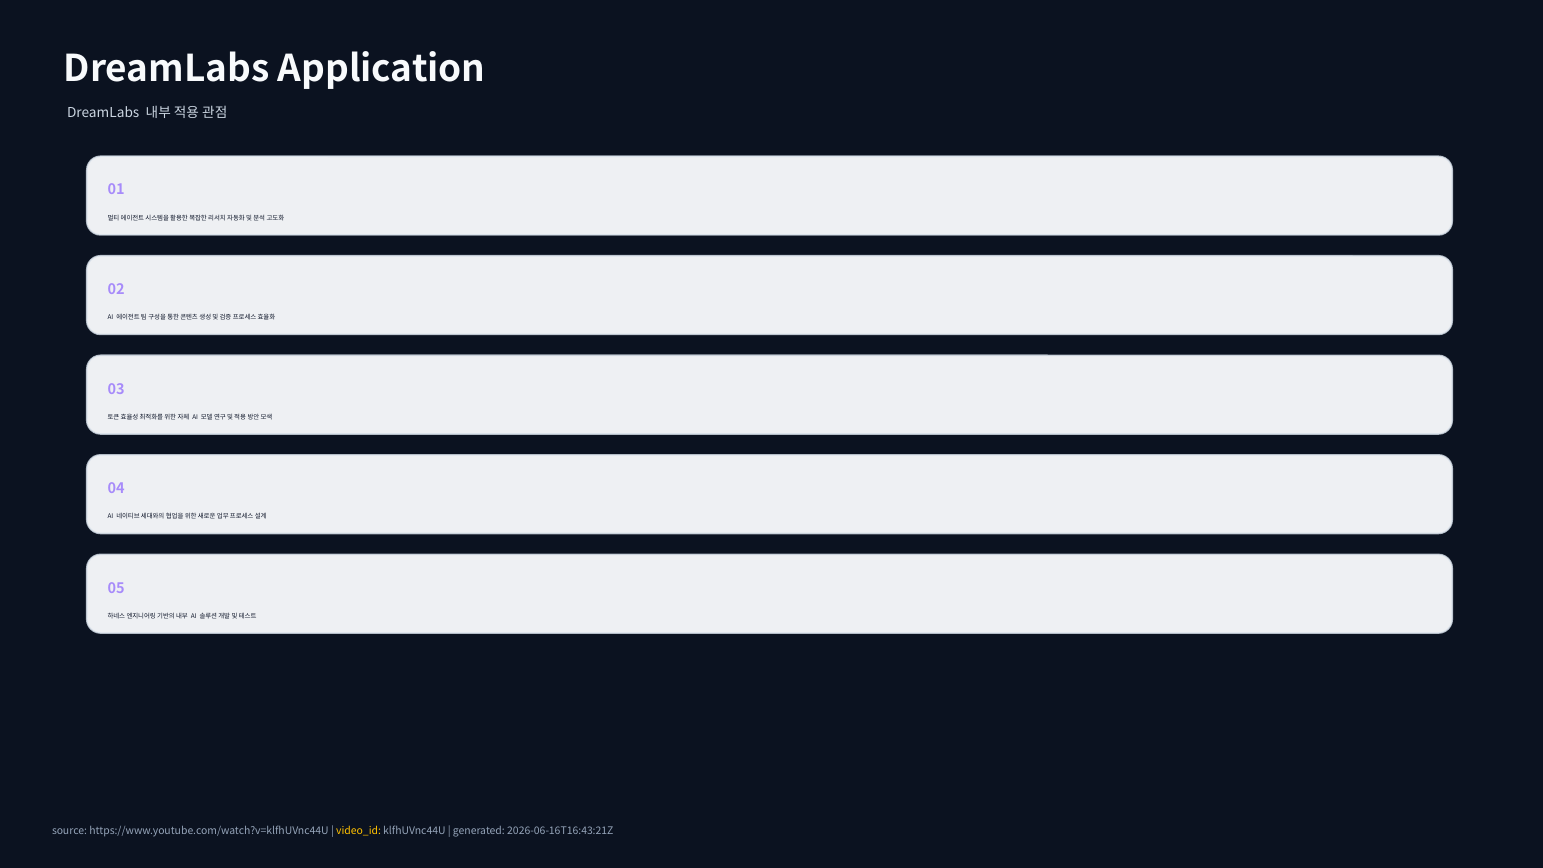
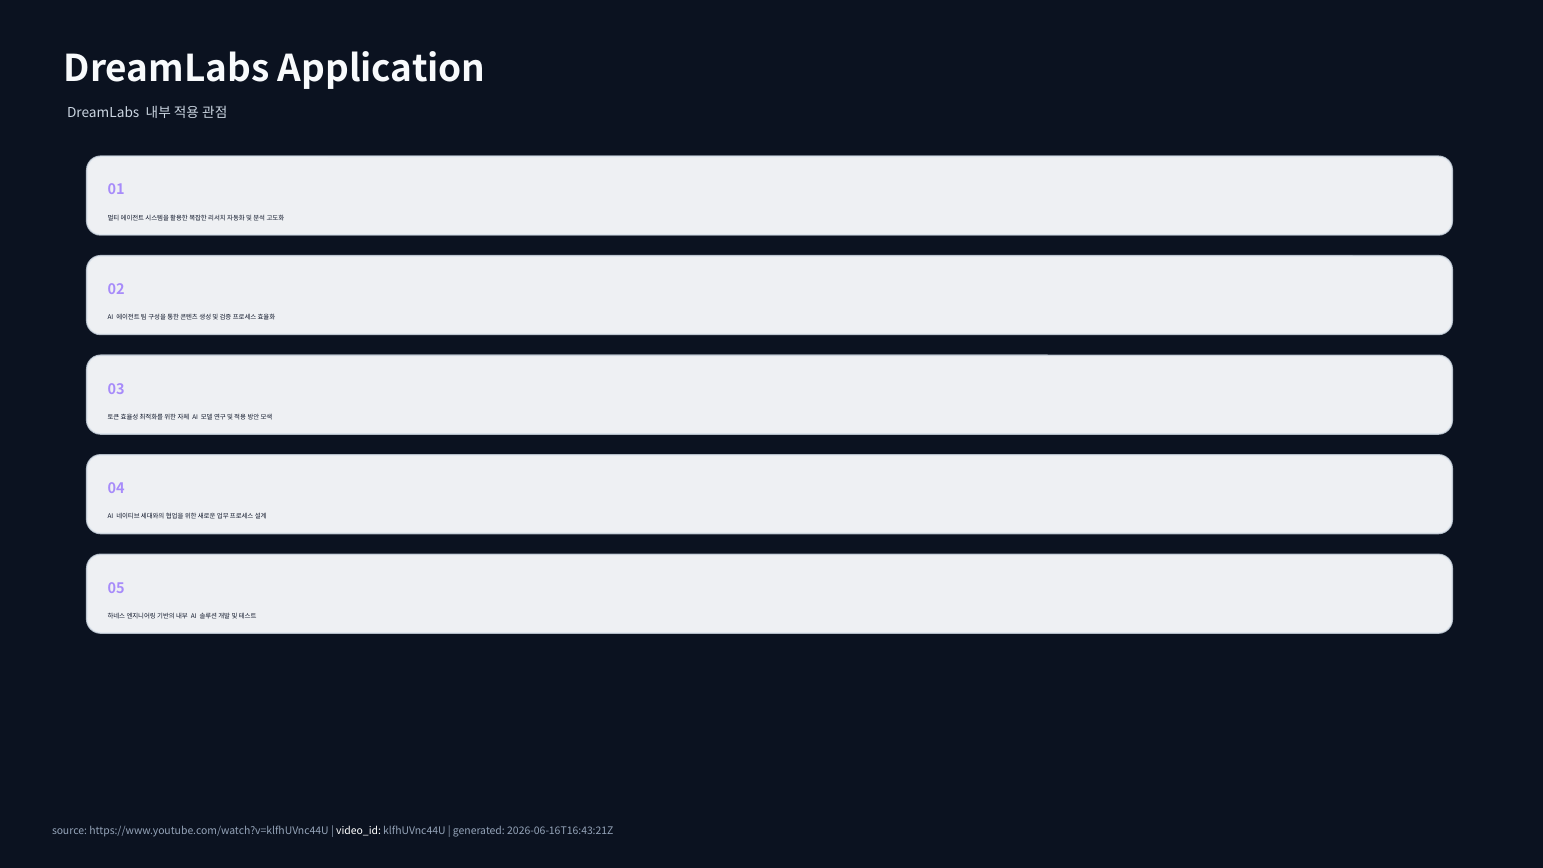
video_id colour: yellow -> white (359, 831)
